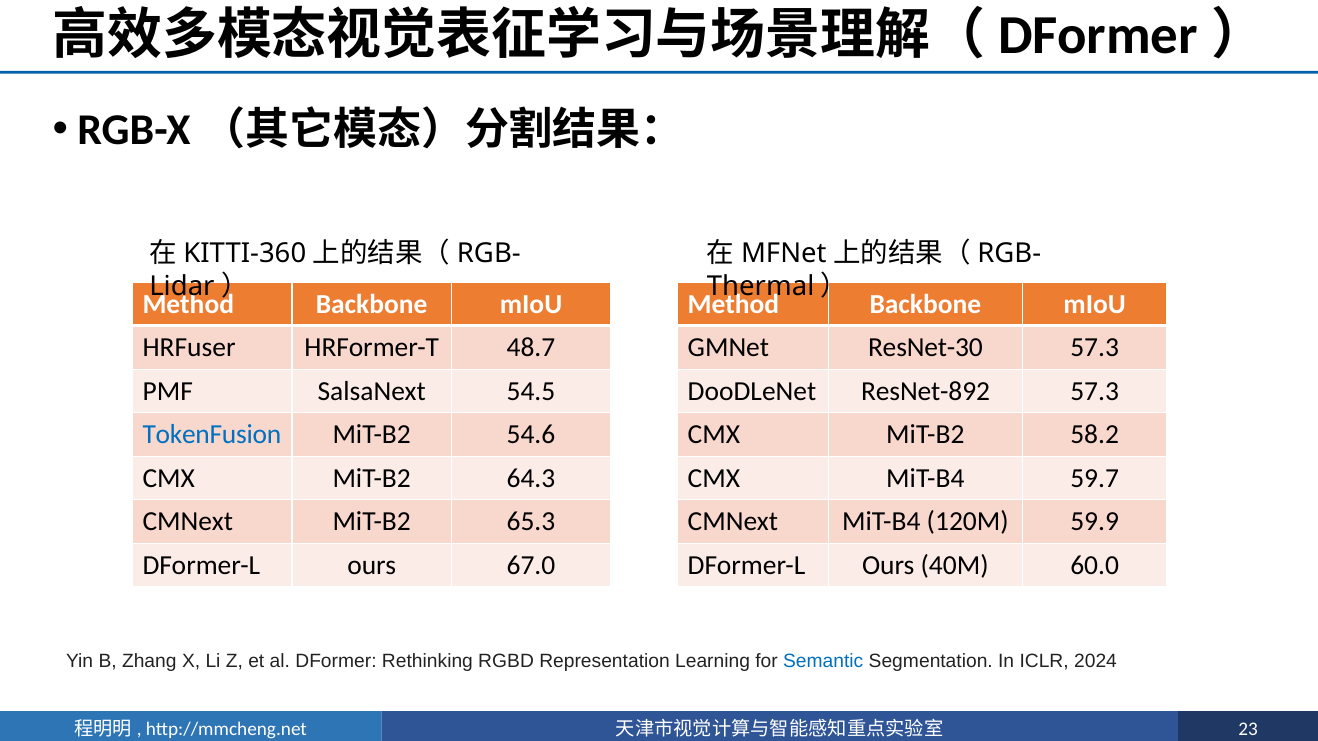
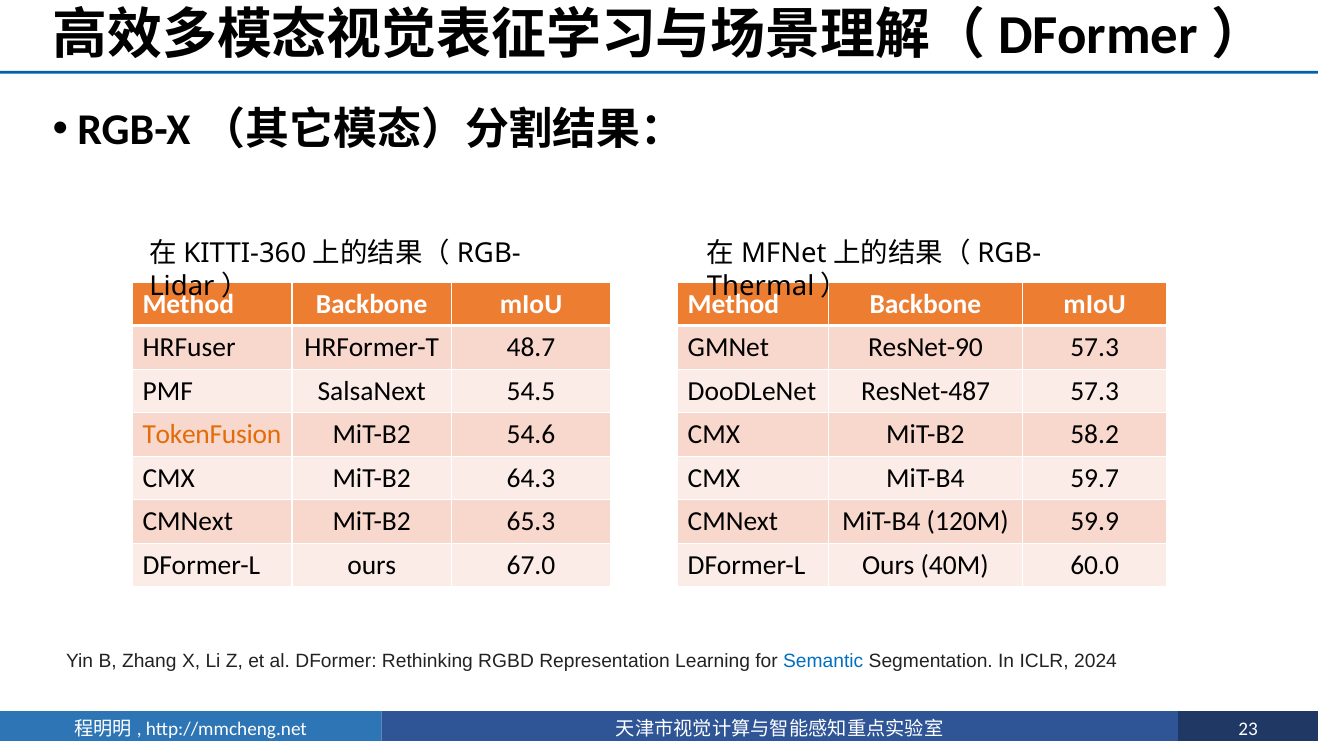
ResNet-30: ResNet-30 -> ResNet-90 (925, 348)
ResNet-892: ResNet-892 -> ResNet-487 (926, 391)
TokenFusion colour: blue -> orange (212, 435)
